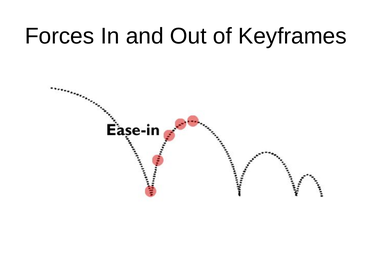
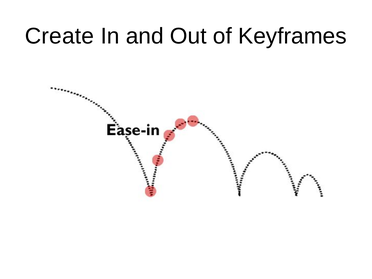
Forces: Forces -> Create (59, 36)
